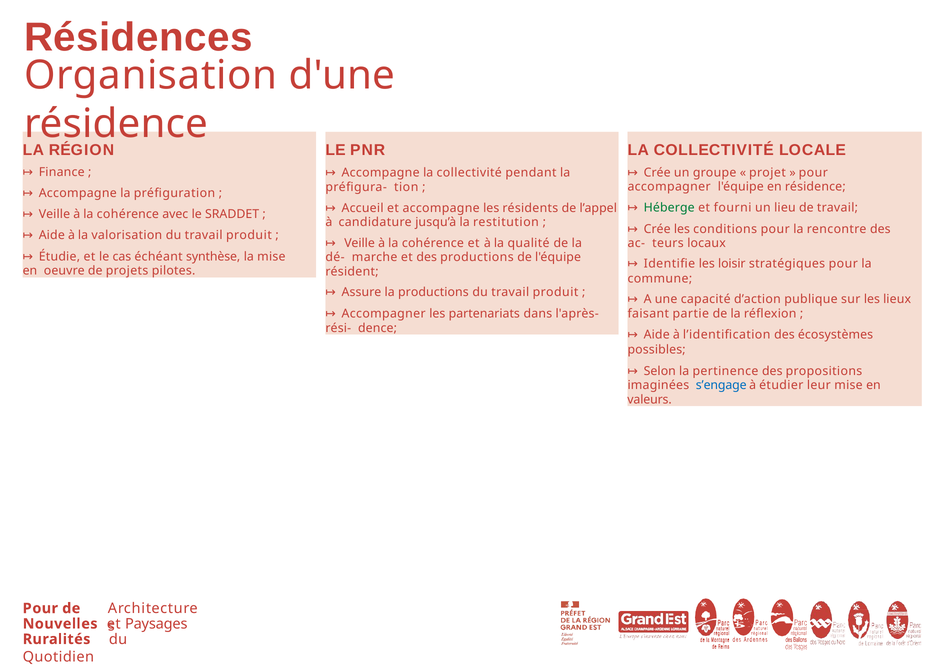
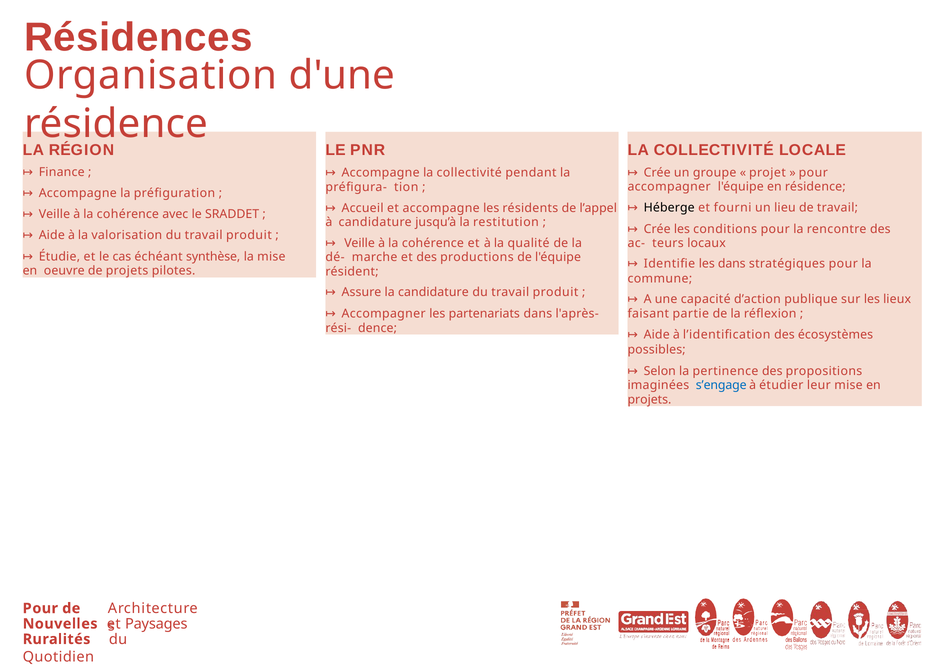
Héberge colour: green -> black (669, 208)
les loisir: loisir -> dans (732, 264)
la productions: productions -> candidature (433, 292)
valeurs: valeurs -> projets (649, 400)
